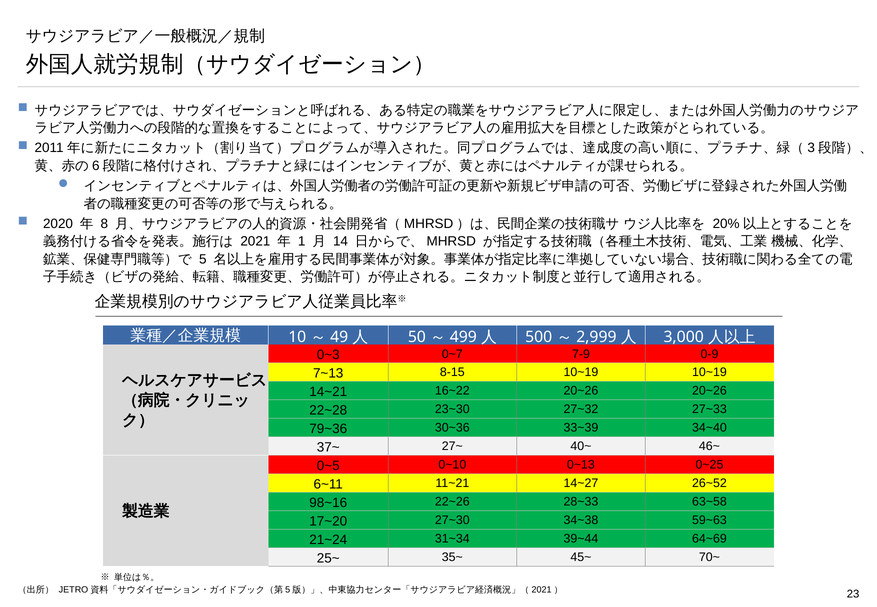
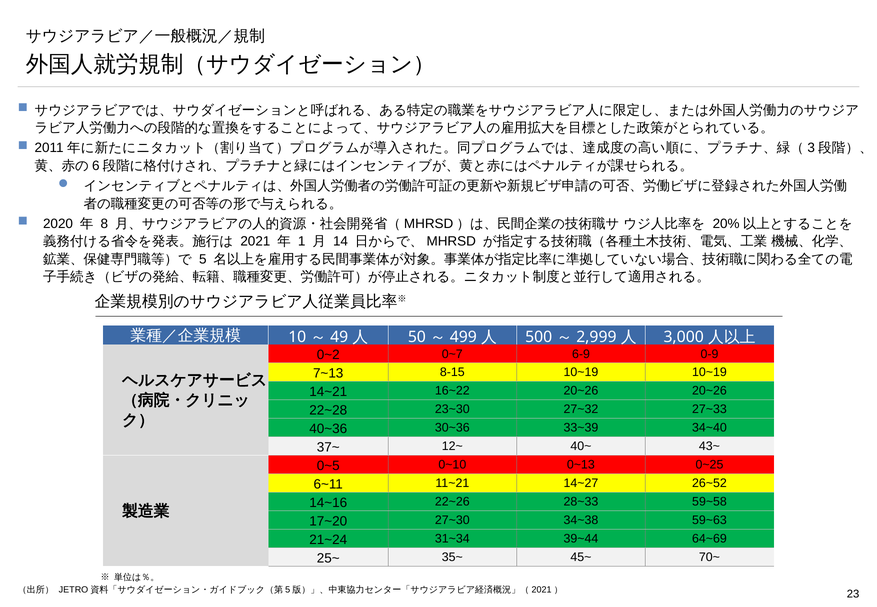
0~3: 0~3 -> 0~2 (328, 355)
7-9: 7-9 -> 6-9 (581, 354)
79~36: 79~36 -> 40~36 (328, 429)
27~: 27~ -> 12~ (452, 446)
46~: 46~ -> 43~ (709, 446)
98~16: 98~16 -> 14~16 (328, 503)
63~58: 63~58 -> 59~58 (709, 502)
